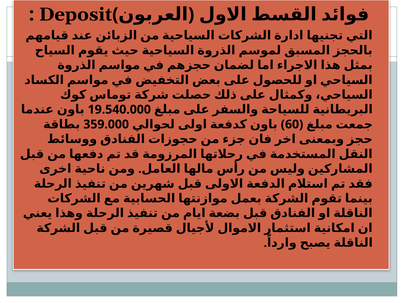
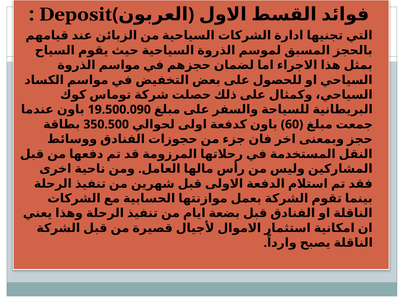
19.540.000: 19.540.000 -> 19.500.090 (119, 110)
359.000: 359.000 -> 350.500 (106, 124)
